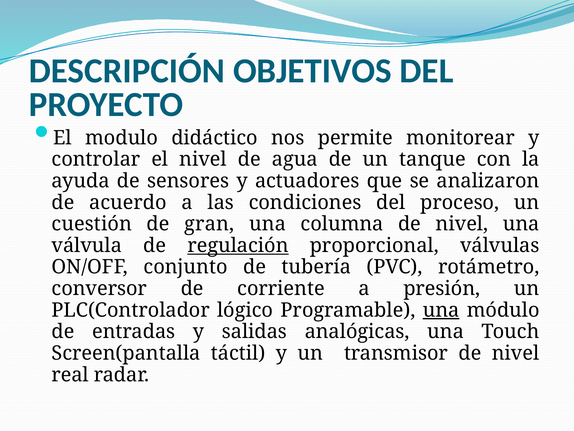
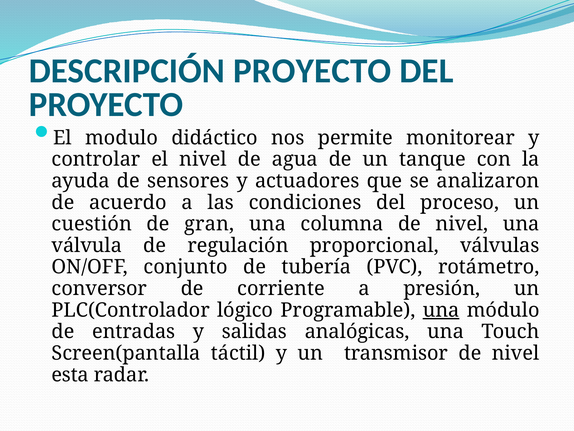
DESCRIPCIÓN OBJETIVOS: OBJETIVOS -> PROYECTO (312, 71)
regulación underline: present -> none (238, 245)
real: real -> esta (70, 374)
